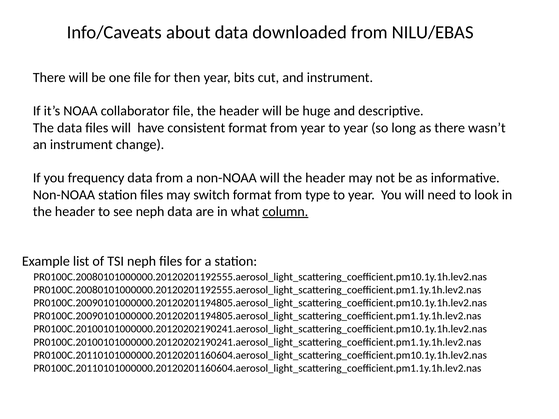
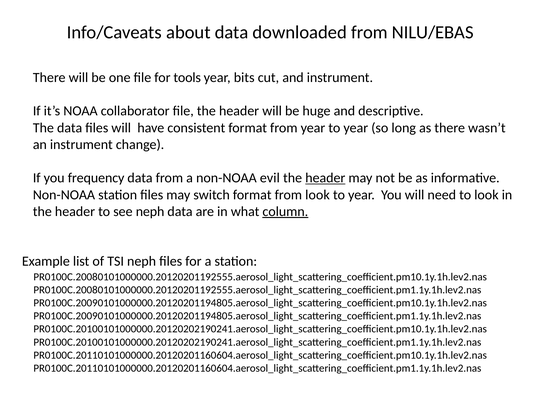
then: then -> tools (187, 77)
non-NOAA will: will -> evil (270, 178)
header underline: none -> present (325, 178)
from type: type -> look (317, 195)
